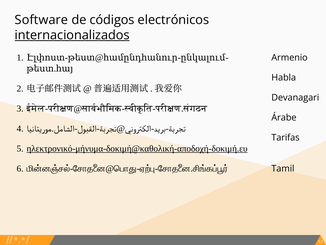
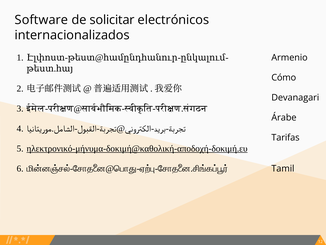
códigos: códigos -> solicitar (112, 20)
internacionalizados underline: present -> none (72, 35)
Habla: Habla -> Cómo (284, 78)
